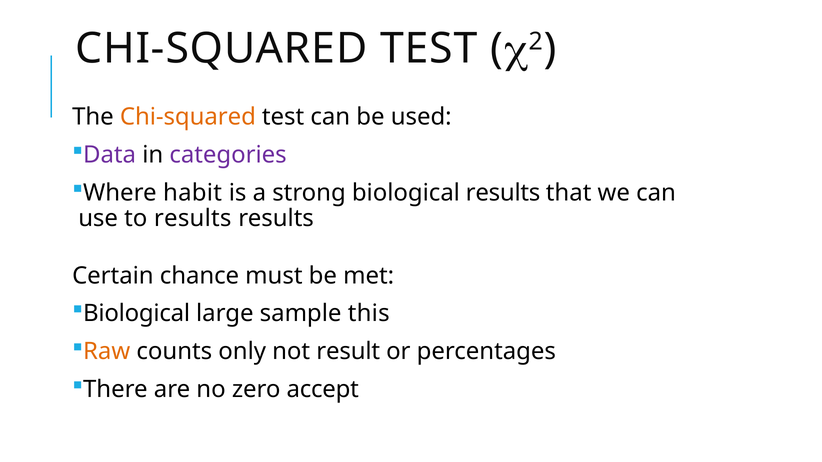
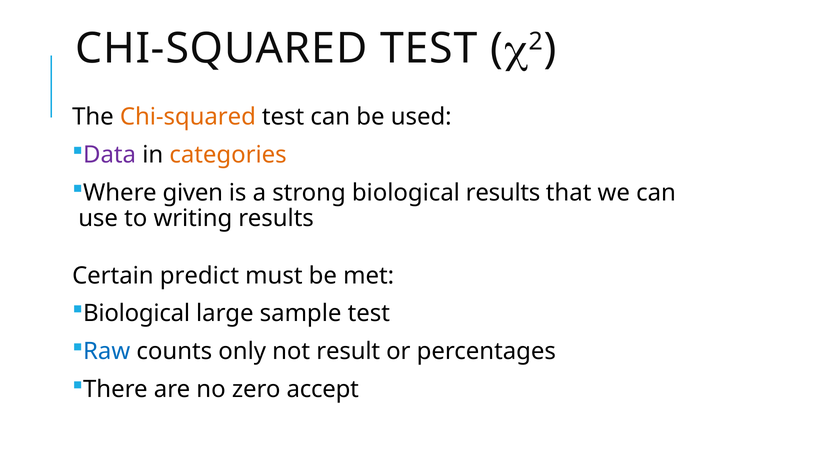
categories colour: purple -> orange (228, 155)
habit: habit -> given (193, 193)
to results: results -> writing (193, 219)
chance: chance -> predict (199, 276)
sample this: this -> test (369, 314)
Raw colour: orange -> blue (107, 352)
